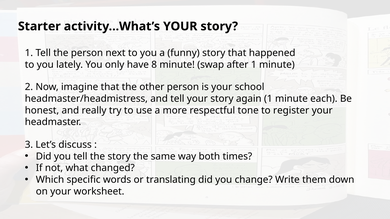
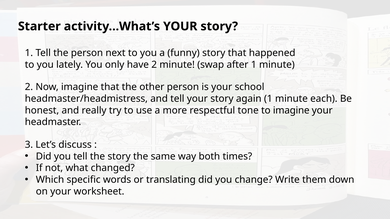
have 8: 8 -> 2 (154, 65)
to register: register -> imagine (291, 110)
